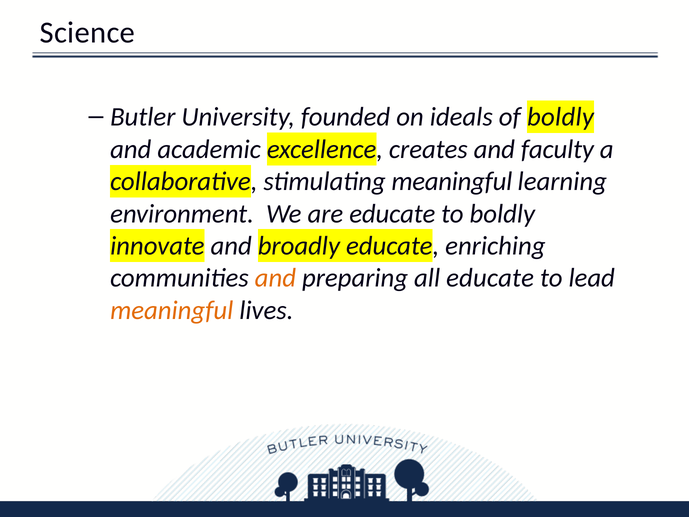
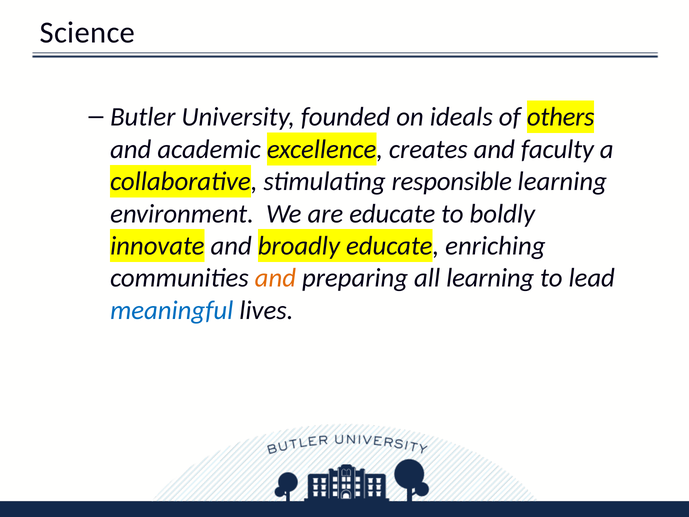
of boldly: boldly -> others (561, 117)
stimulating meaningful: meaningful -> responsible (452, 181)
all educate: educate -> learning (490, 278)
meaningful colour: orange -> blue (172, 310)
